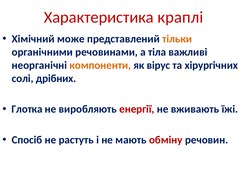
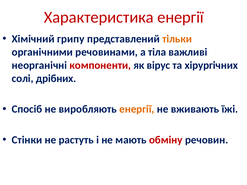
Характеристика краплі: краплі -> енергії (181, 17)
може: може -> грипу (71, 39)
компоненти colour: orange -> red (100, 65)
Глотка: Глотка -> Спосіб (27, 109)
енергії colour: red -> orange (137, 109)
Спосіб: Спосіб -> Стінки (27, 140)
